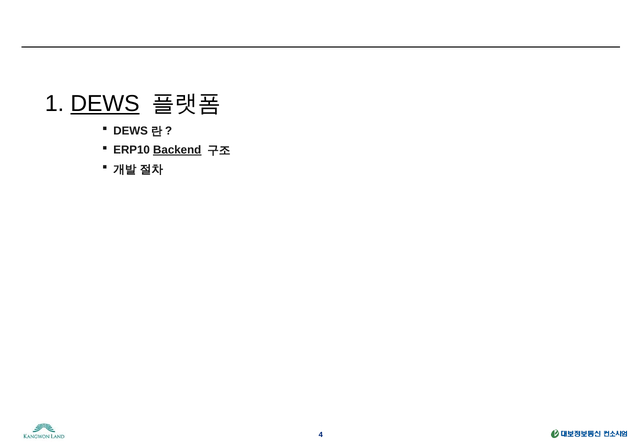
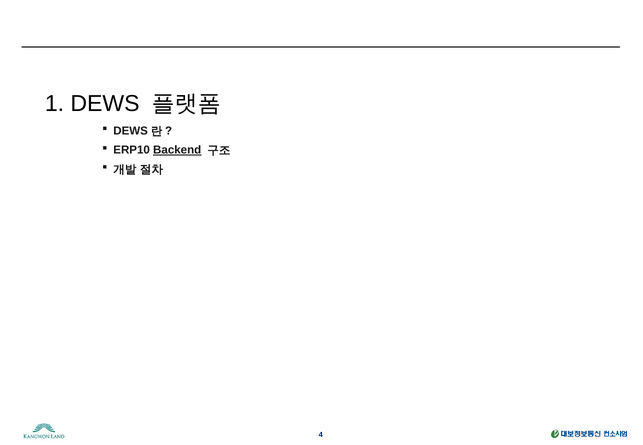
DEWS underline: present -> none (105, 104)
